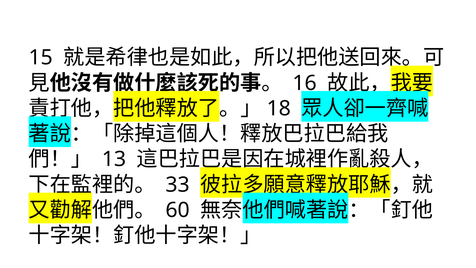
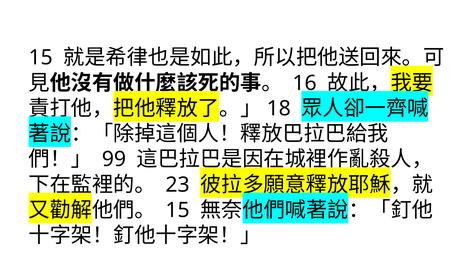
13: 13 -> 99 (114, 159)
33: 33 -> 23 (178, 185)
60: 60 -> 15 (178, 210)
